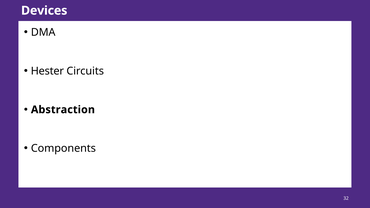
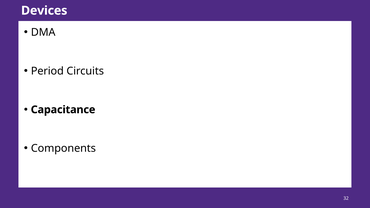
Hester: Hester -> Period (47, 71)
Abstraction: Abstraction -> Capacitance (63, 110)
